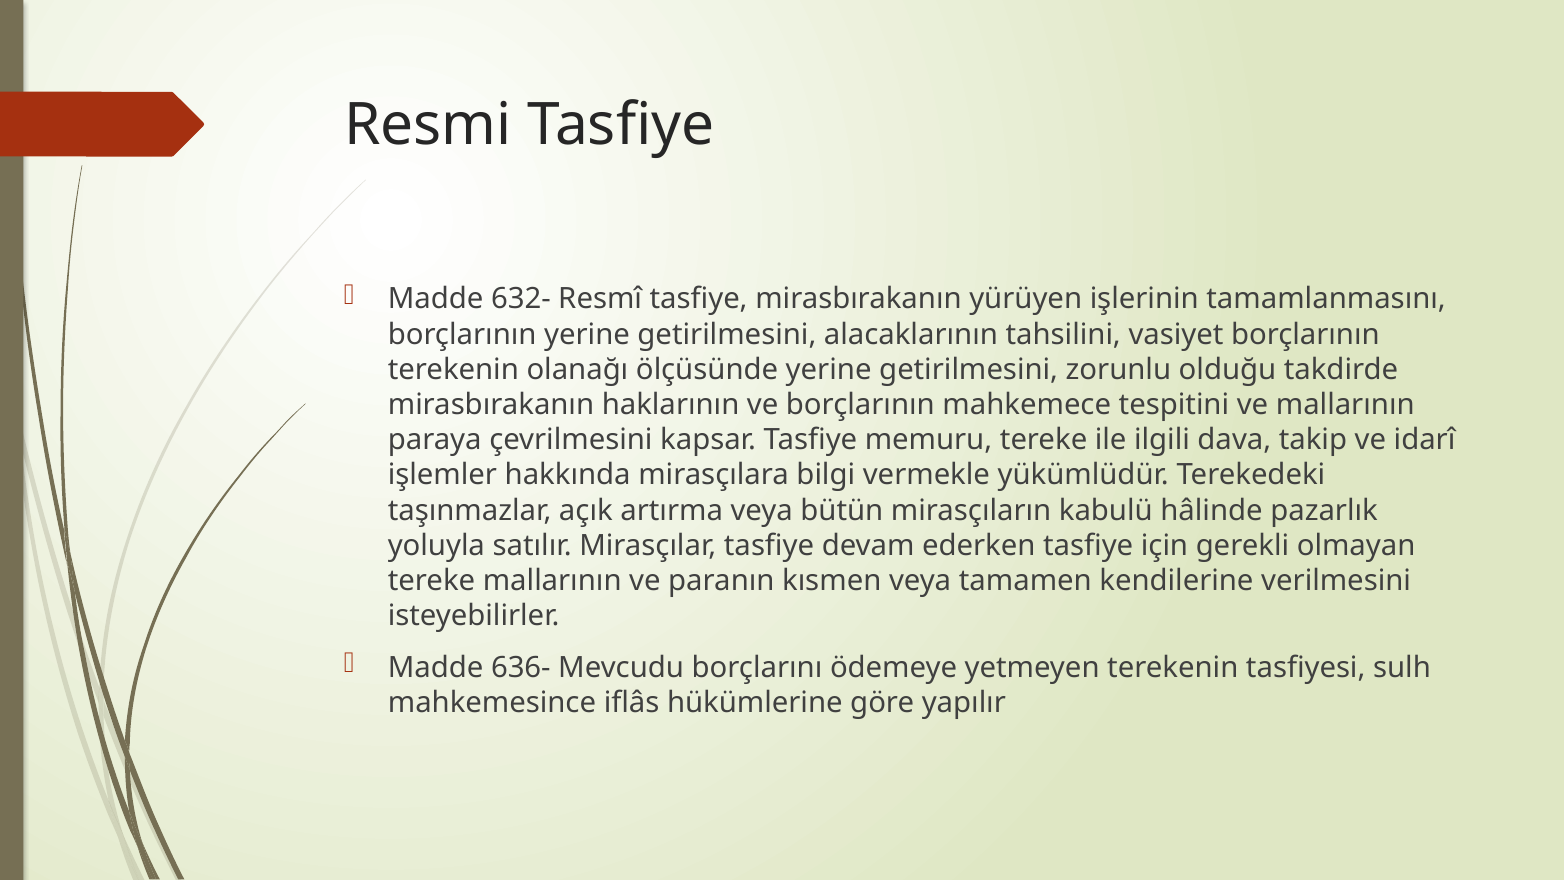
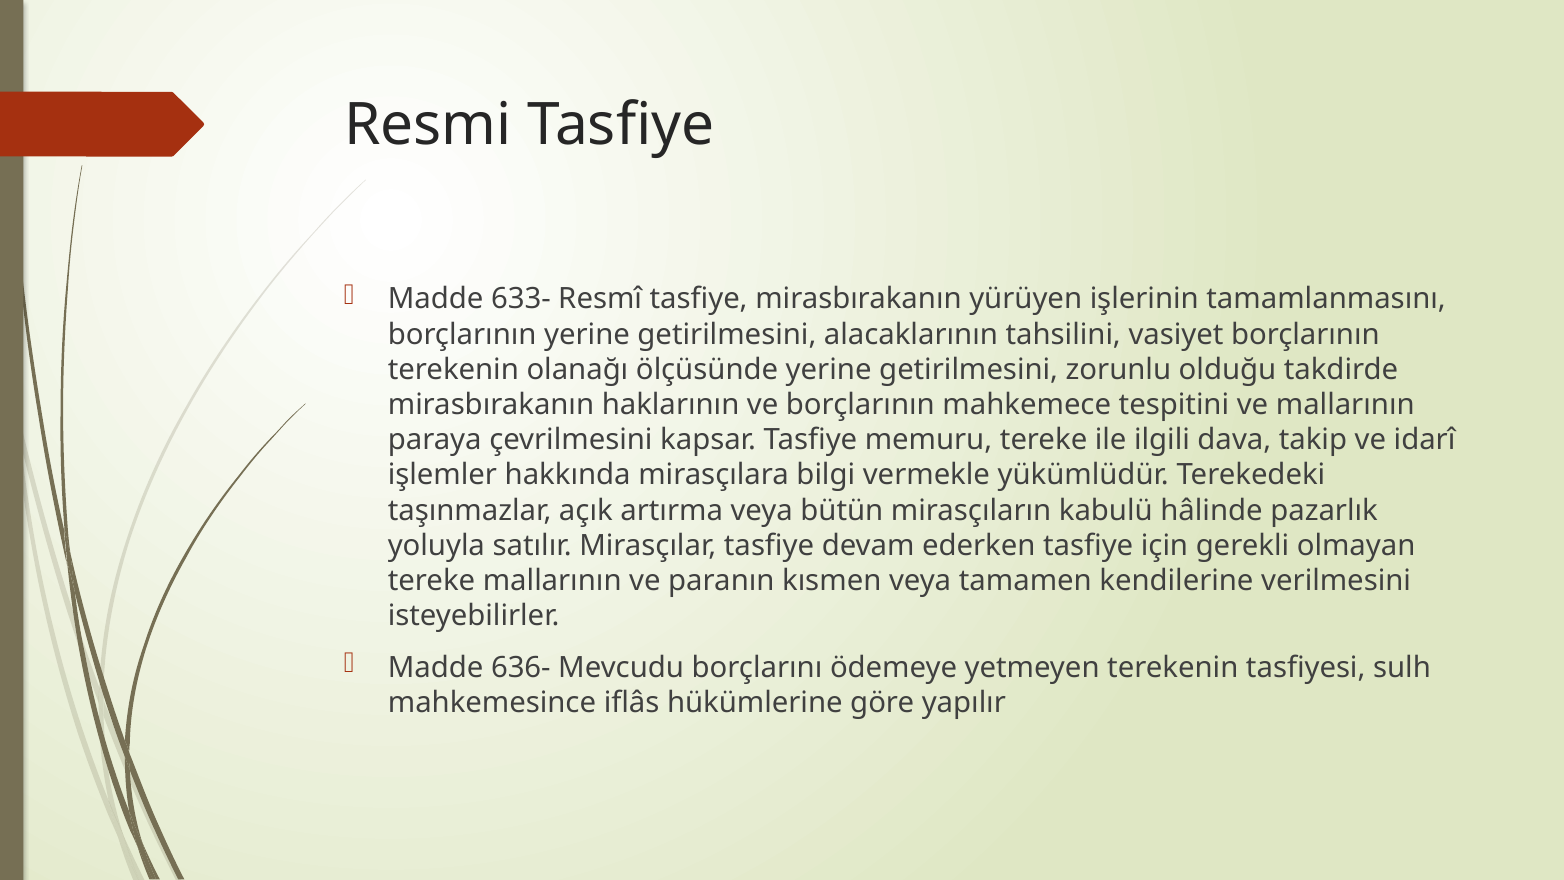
632-: 632- -> 633- (521, 299)
